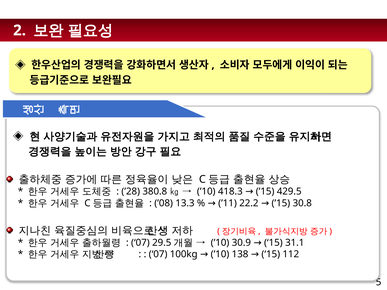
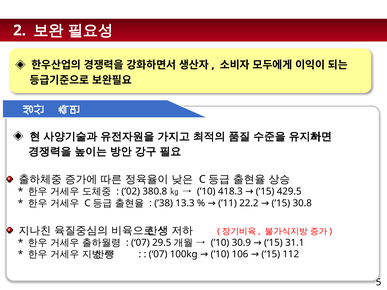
’28: ’28 -> ’02 (131, 192)
’08: ’08 -> ’38 (164, 203)
138: 138 -> 106 (240, 254)
